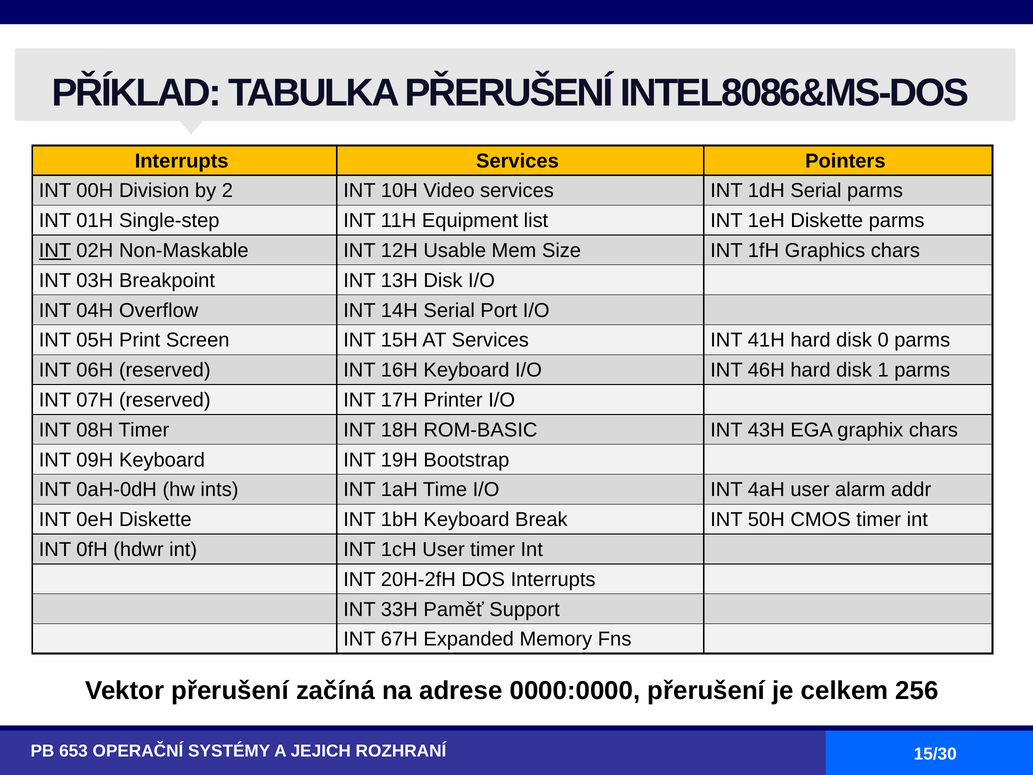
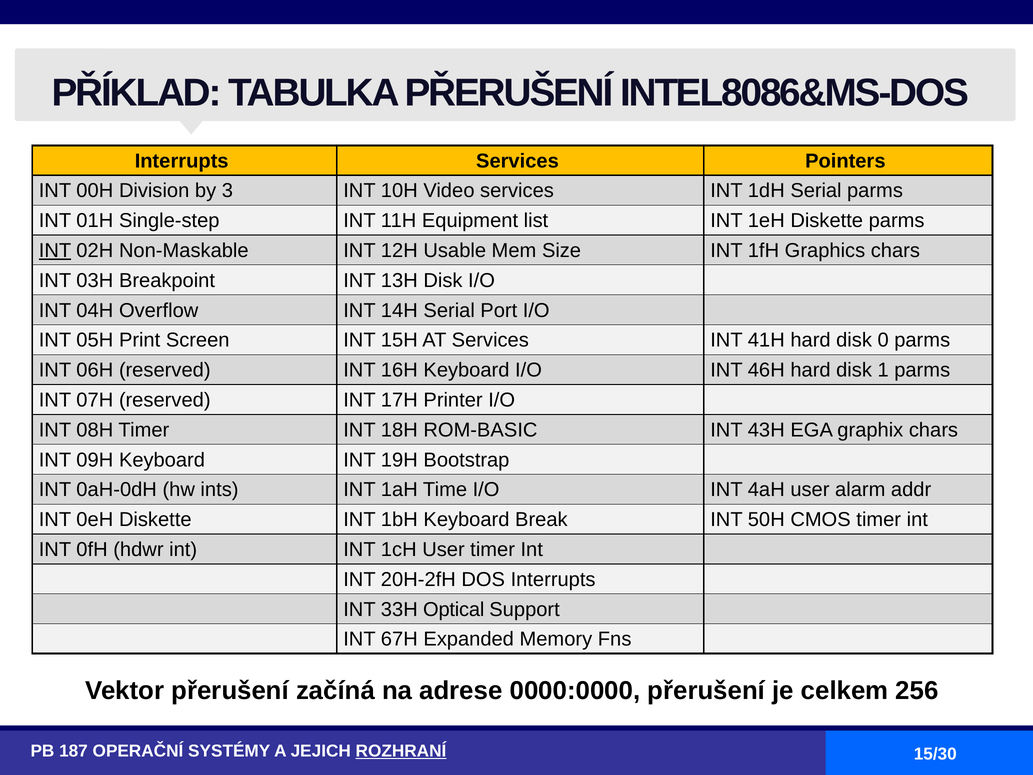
2: 2 -> 3 (227, 191)
Paměť: Paměť -> Optical (454, 609)
653: 653 -> 187 (73, 751)
ROZHRANÍ underline: none -> present (401, 751)
